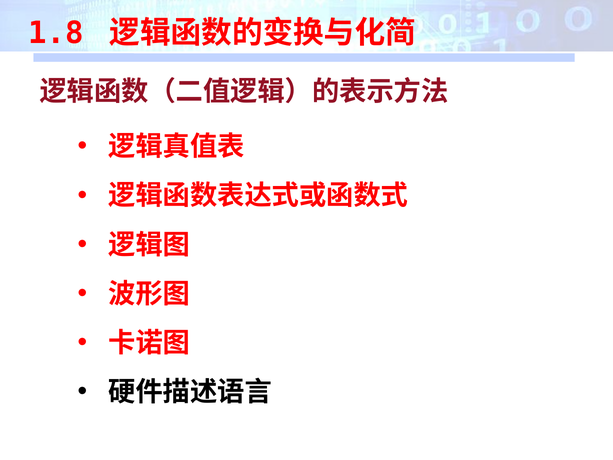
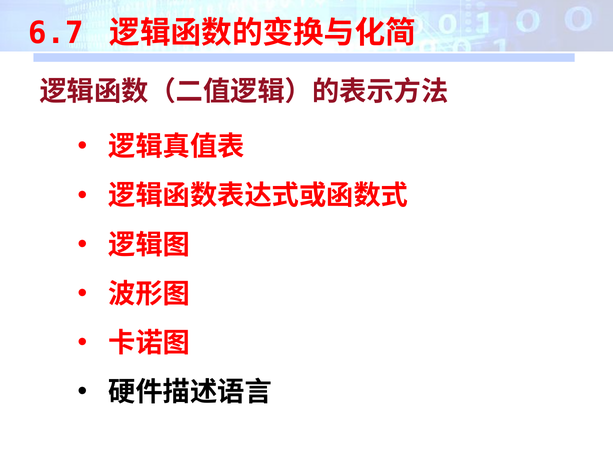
1.8: 1.8 -> 6.7 (56, 33)
